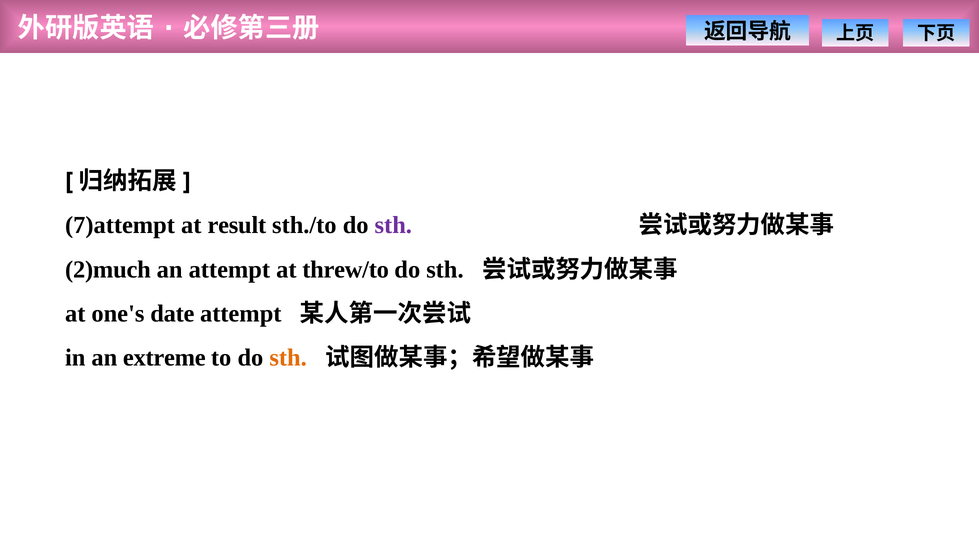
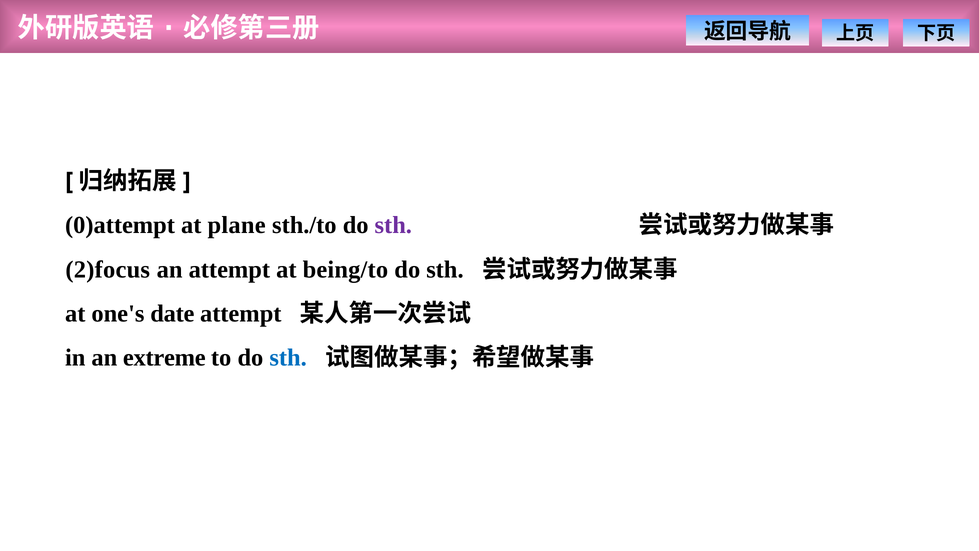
7)attempt: 7)attempt -> 0)attempt (120, 225)
result: result -> plane (237, 225)
2)much: 2)much -> 2)focus (108, 269)
threw/to: threw/to -> being/to (345, 269)
sth colour: orange -> blue (288, 357)
